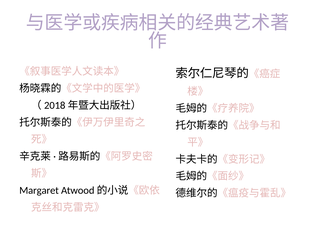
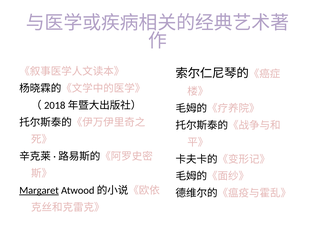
Margaret underline: none -> present (39, 191)
